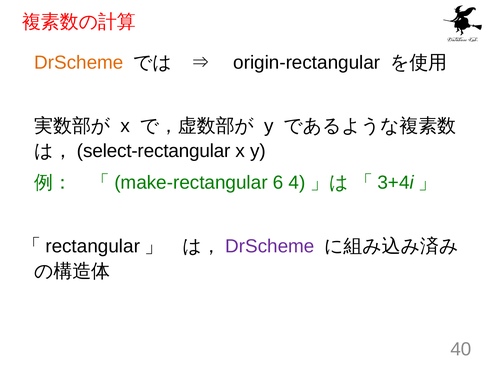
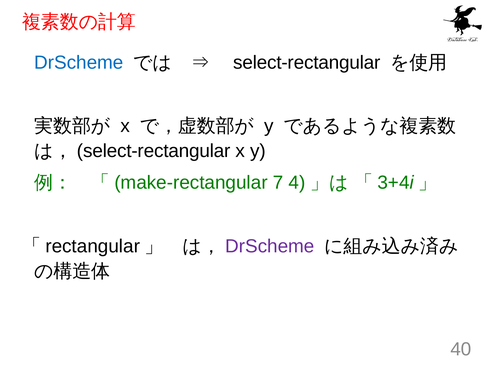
DrScheme colour: orange -> blue (79, 62)
origin-rectangular: origin-rectangular -> select-rectangular (307, 62)
6: 6 -> 7 (278, 183)
